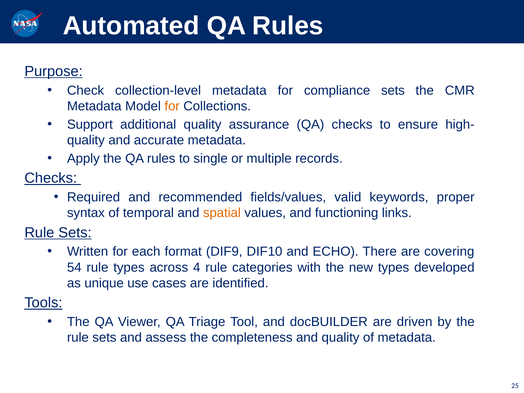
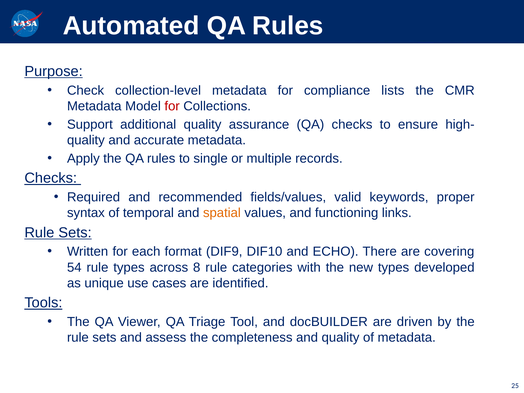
compliance sets: sets -> lists (393, 90)
for colour: orange -> red (172, 106)
4: 4 -> 8 (197, 267)
